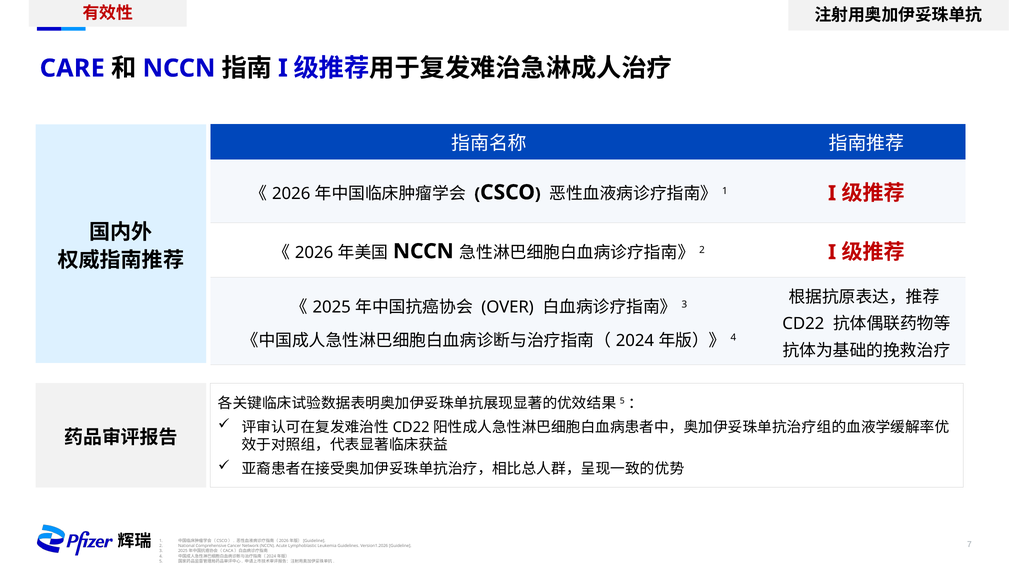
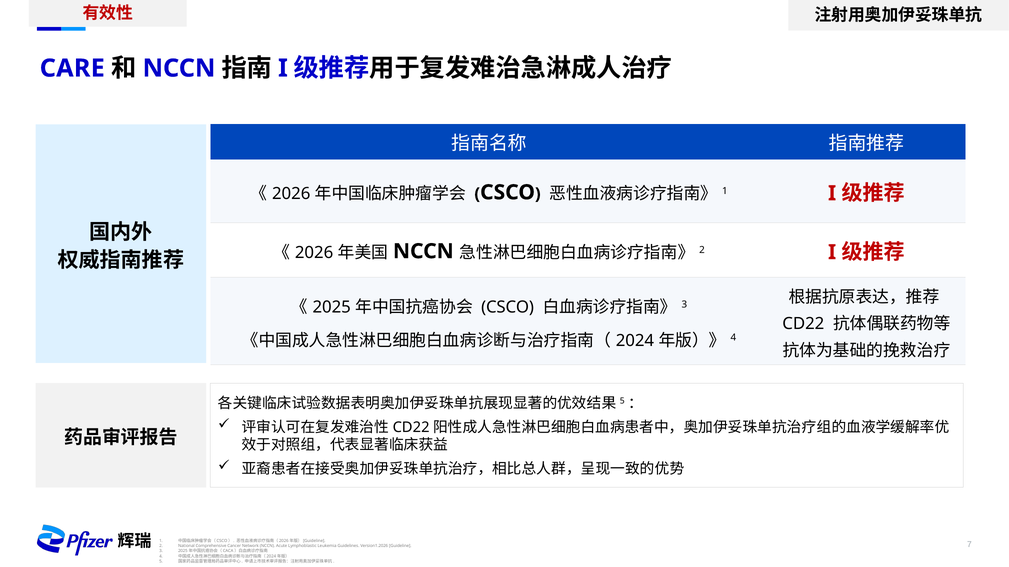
OVER: OVER -> CSCO (508, 308)
